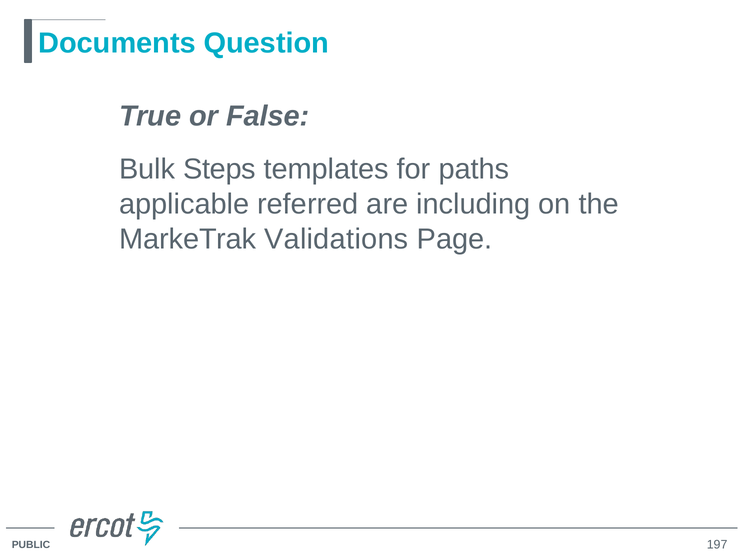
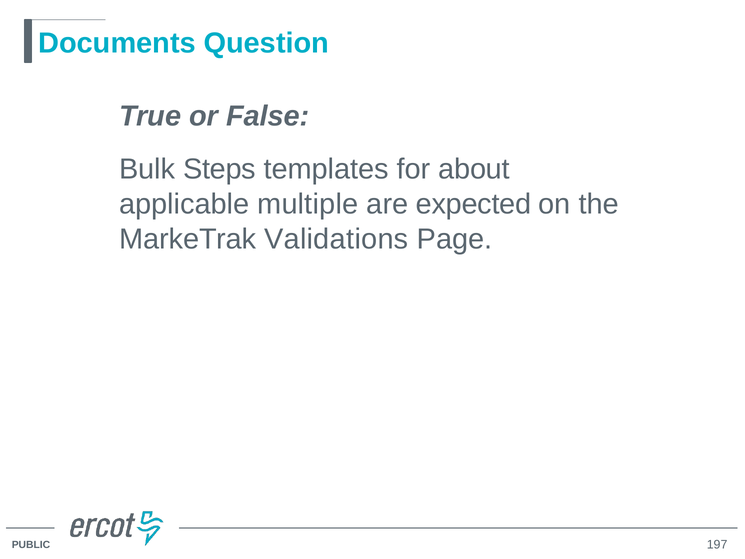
paths: paths -> about (474, 169)
referred: referred -> multiple (308, 204)
including: including -> expected (473, 204)
